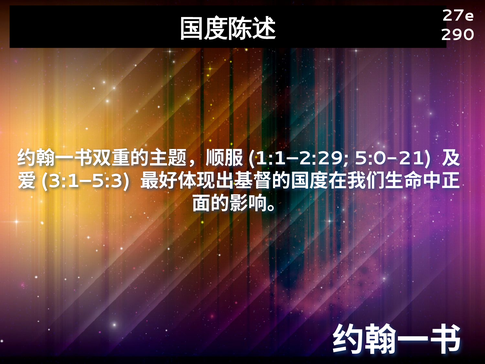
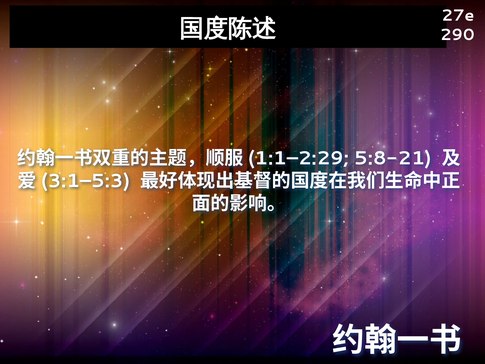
5:0-21: 5:0-21 -> 5:8-21 (393, 158)
